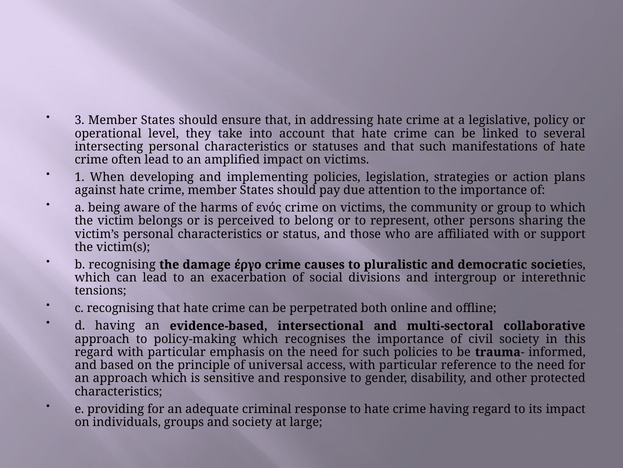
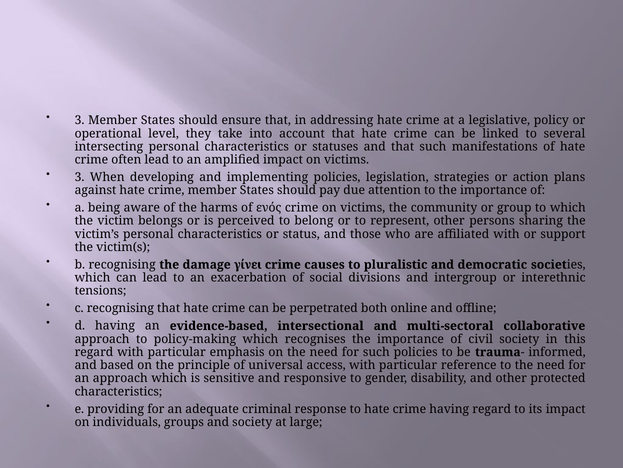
1: 1 -> 3 (80, 177)
έργο: έργο -> γίνει (248, 264)
